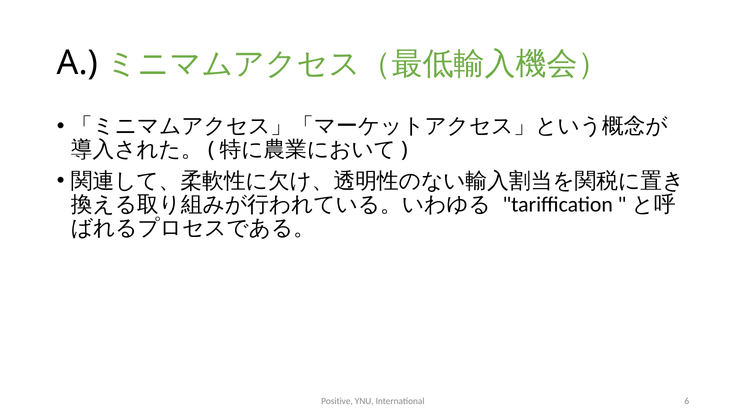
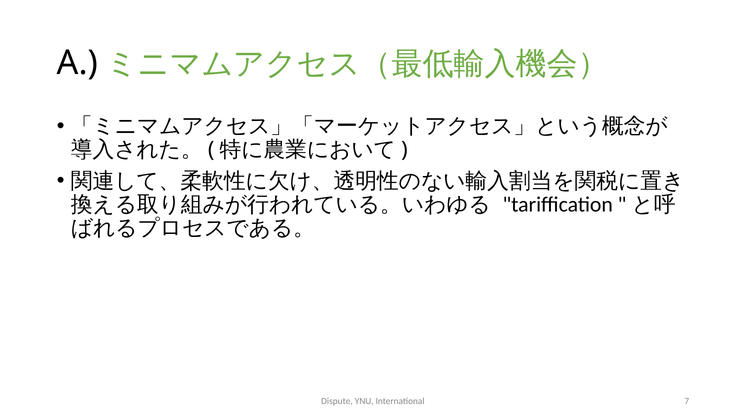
Positive: Positive -> Dispute (337, 401)
6: 6 -> 7 (687, 401)
